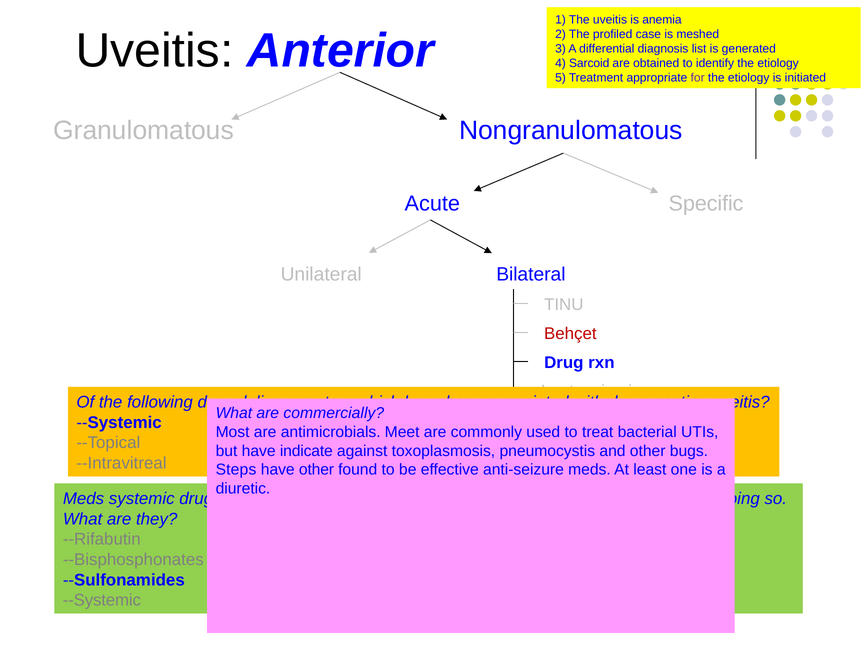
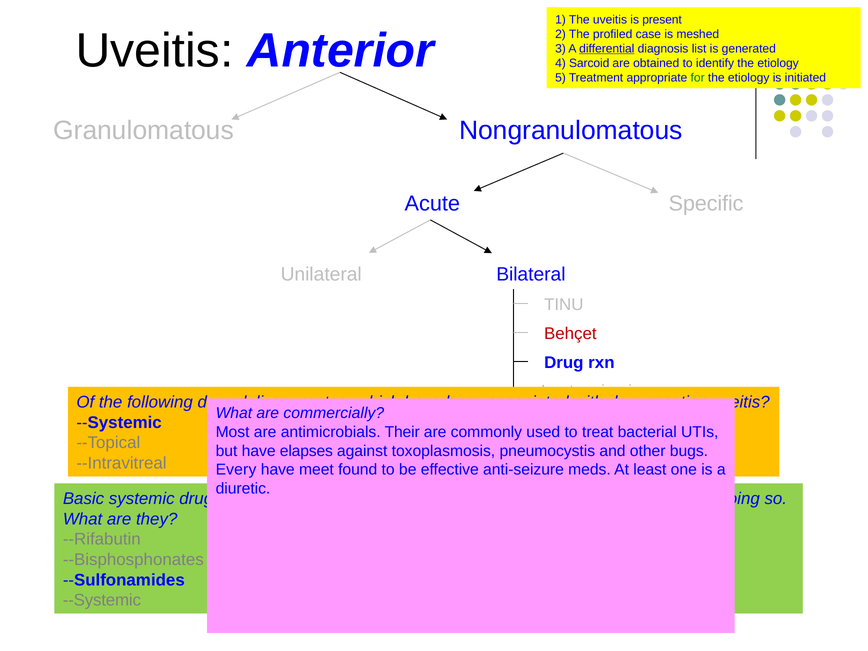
anemia: anemia -> present (662, 20)
differential underline: none -> present (607, 49)
for colour: purple -> green (698, 78)
Meet: Meet -> Their (402, 432)
indicate: indicate -> elapses (306, 451)
Steps: Steps -> Every (236, 470)
have other: other -> meet (316, 470)
Meds: Meds -> Basic (84, 499)
